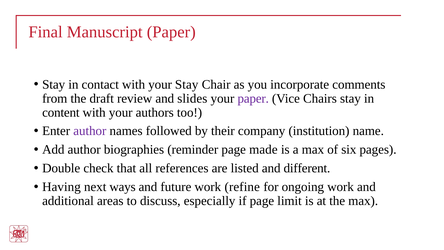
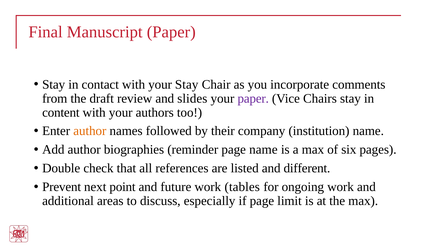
author colour: purple -> orange (90, 131)
page made: made -> name (263, 150)
Having: Having -> Prevent (62, 187)
ways: ways -> point (123, 187)
refine: refine -> tables (242, 187)
